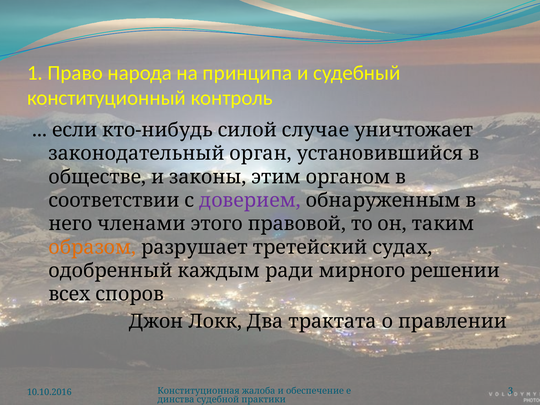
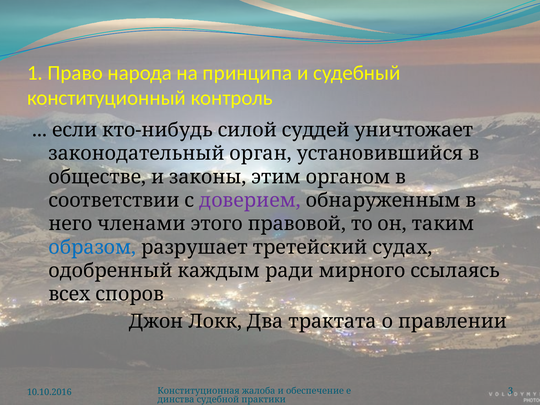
случае: случае -> суддей (316, 130)
образом colour: orange -> blue (92, 247)
решении: решении -> ссылаясь (455, 271)
